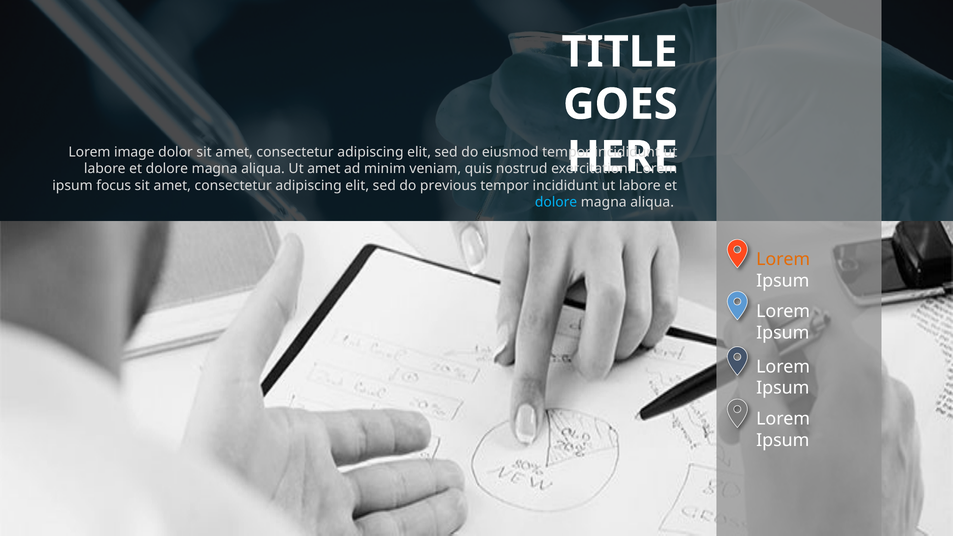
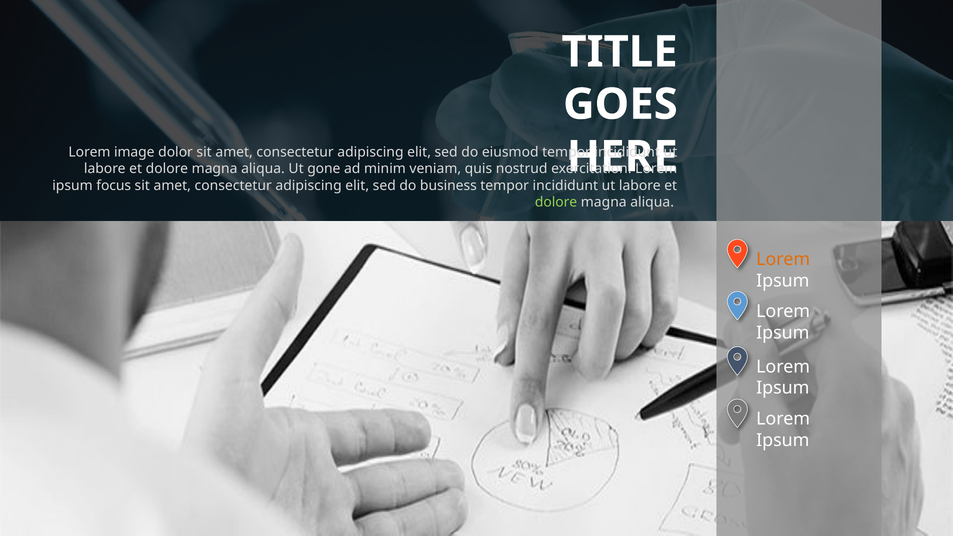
Ut amet: amet -> gone (324, 169)
previous: previous -> business (448, 186)
dolore colour: light blue -> light green (556, 202)
